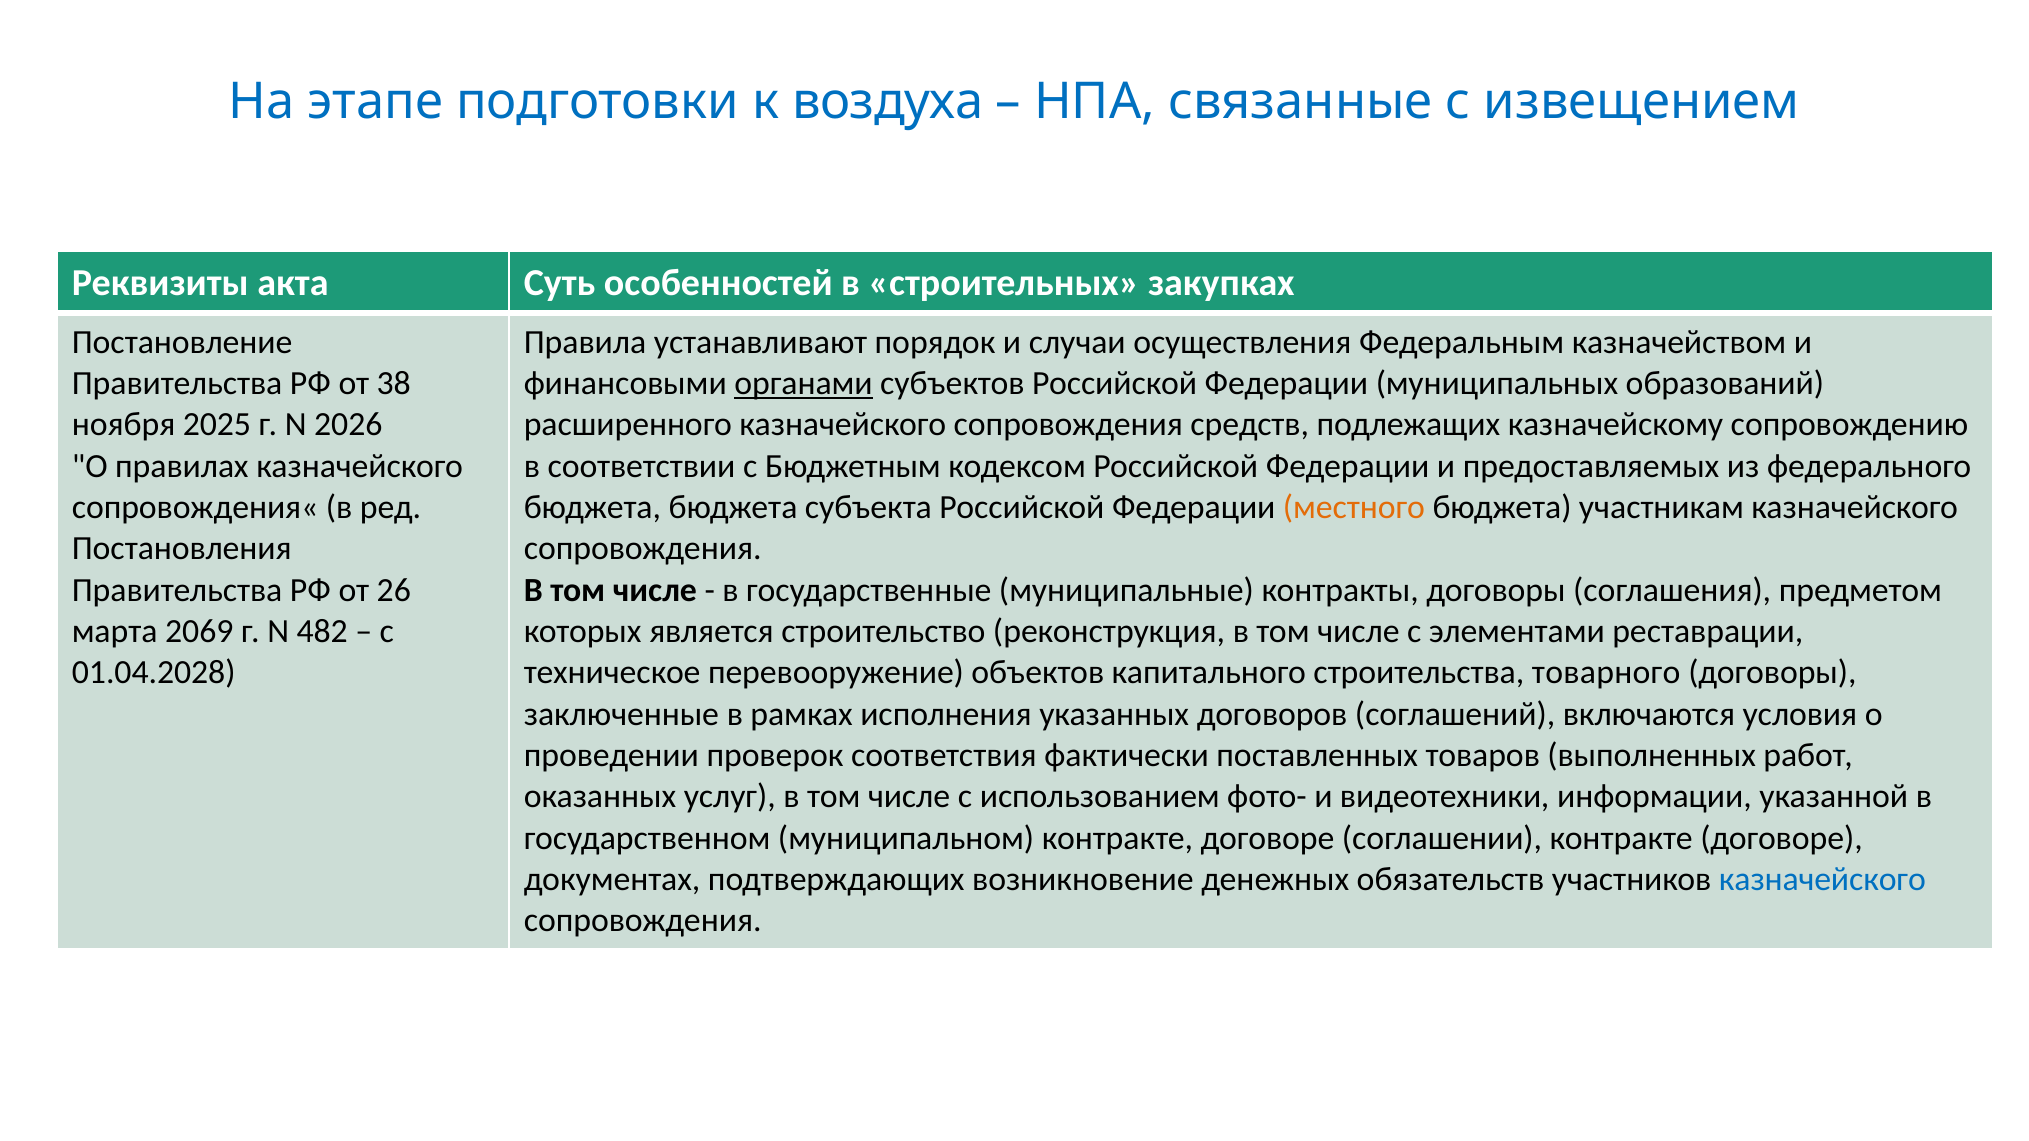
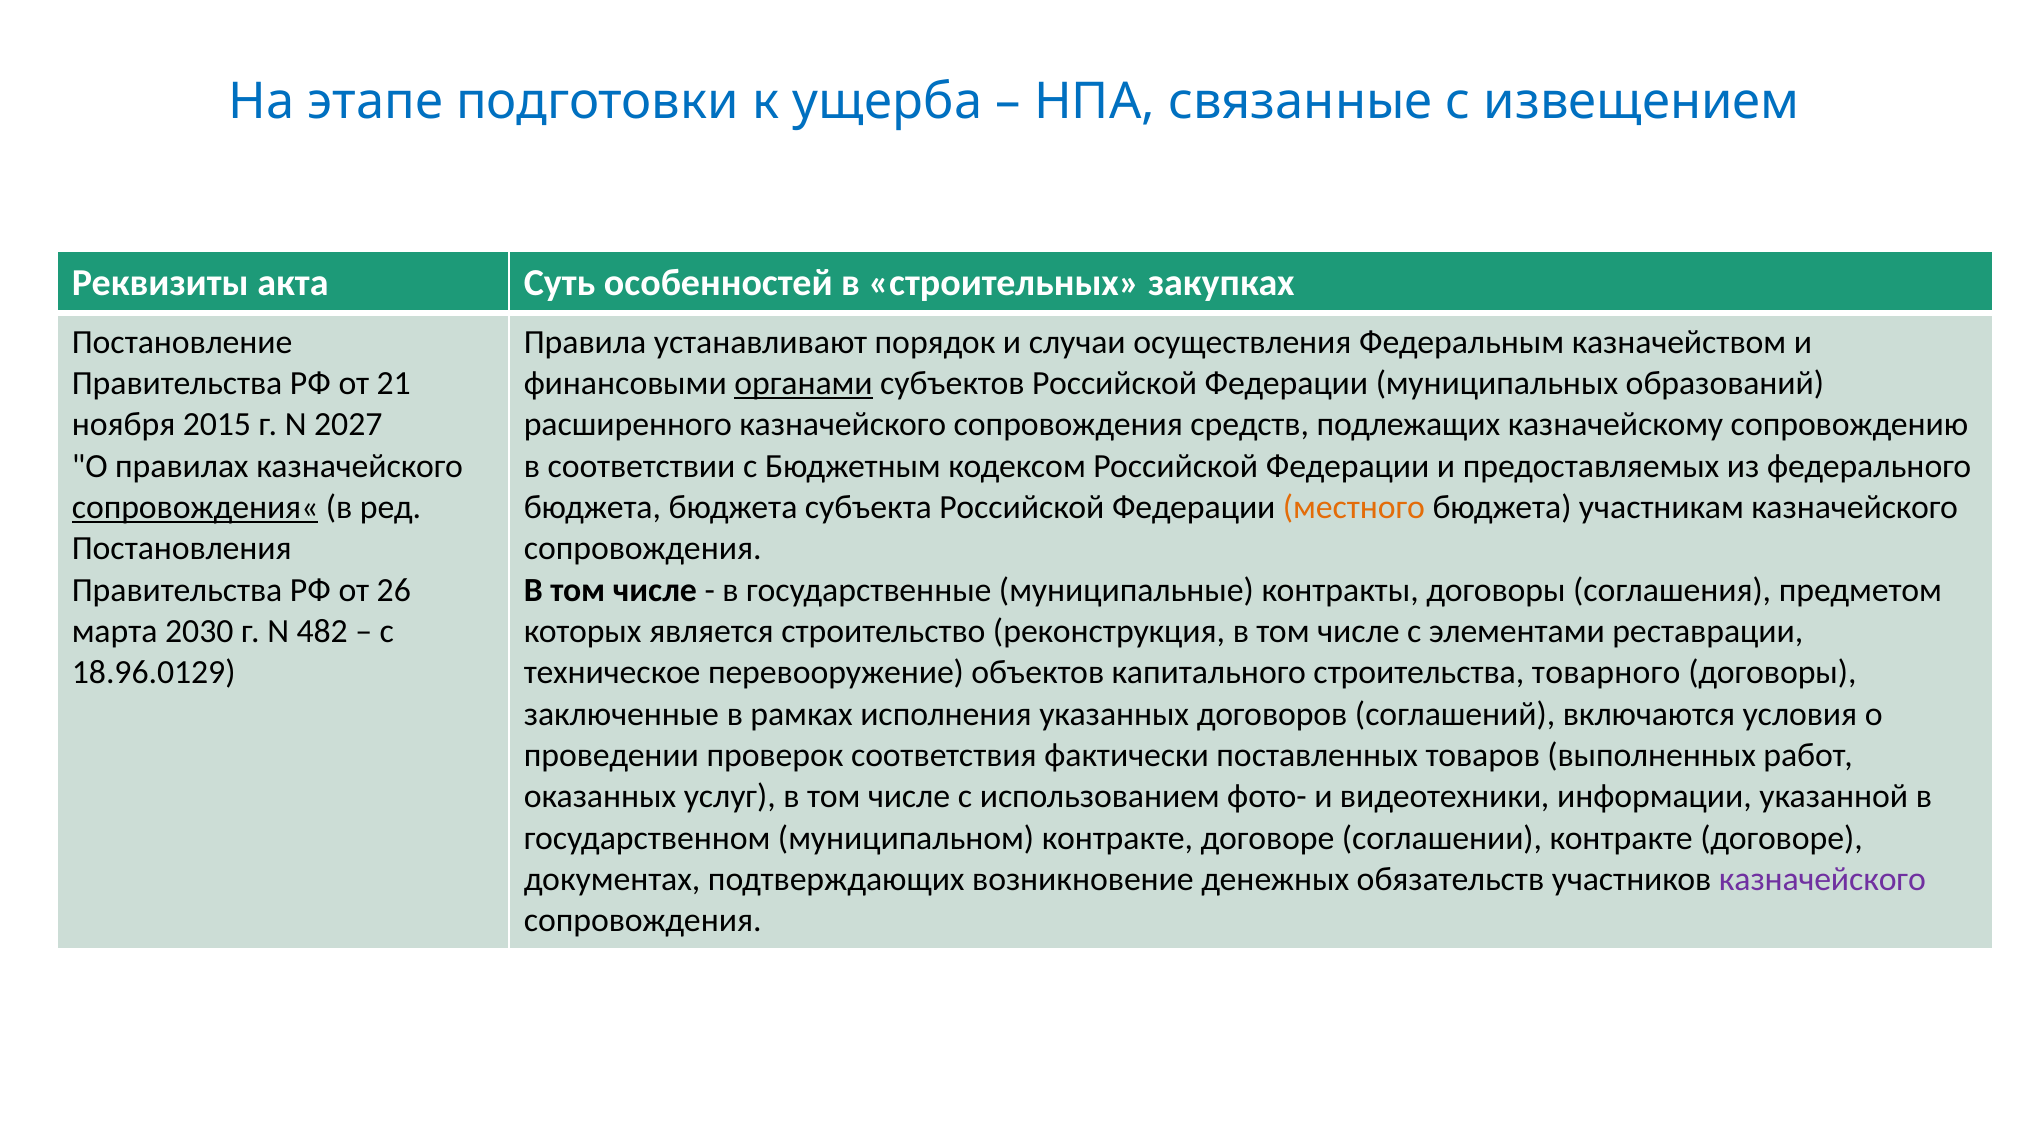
воздуха: воздуха -> ущерба (887, 101)
38: 38 -> 21 (394, 383)
2025: 2025 -> 2015 (217, 425)
2026: 2026 -> 2027 (348, 425)
сопровождения« underline: none -> present (195, 507)
2069: 2069 -> 2030 (199, 631)
01.04.2028: 01.04.2028 -> 18.96.0129 (154, 673)
казначейского colour: blue -> purple (1822, 879)
